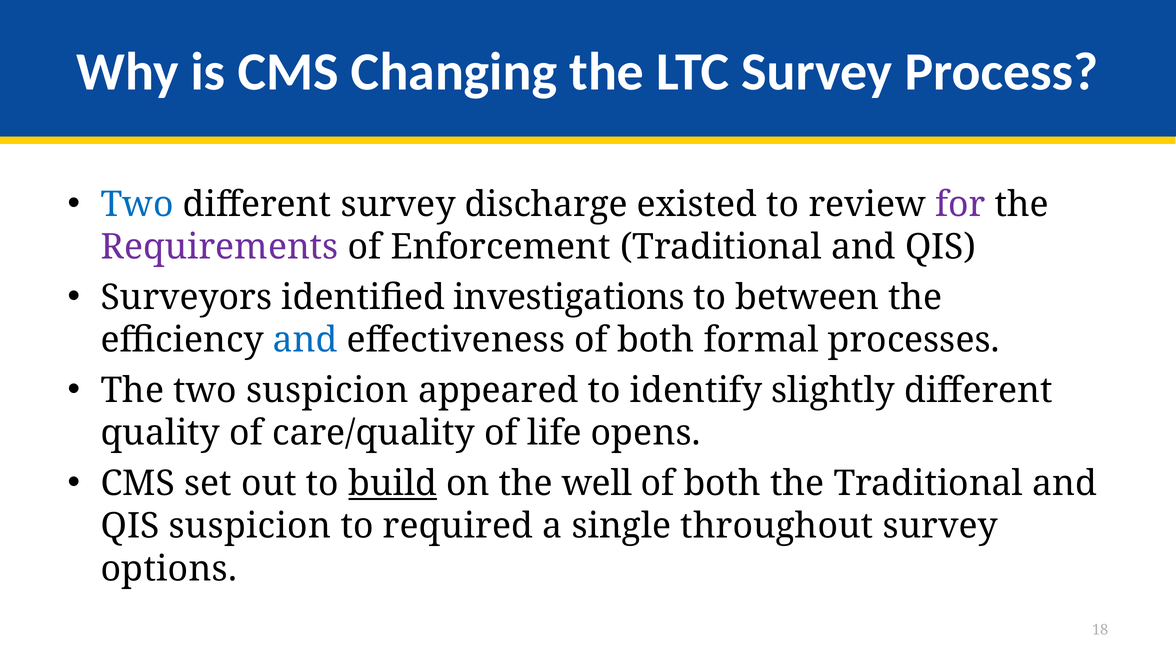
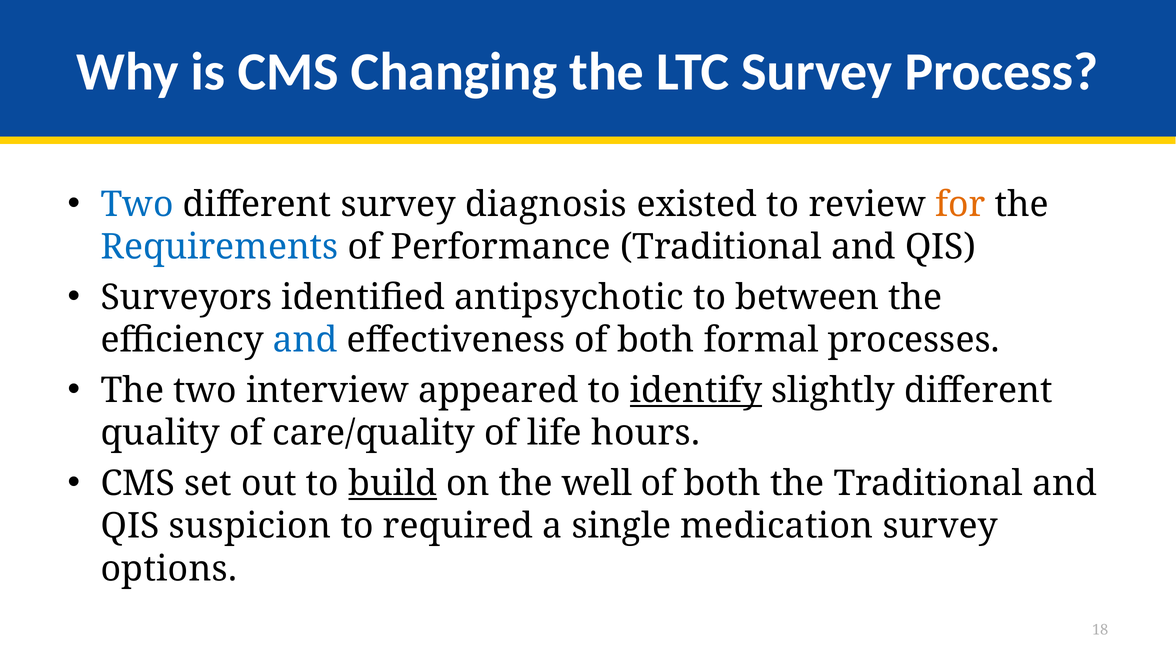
discharge: discharge -> diagnosis (546, 205)
for colour: purple -> orange (960, 205)
Requirements colour: purple -> blue (220, 247)
Enforcement: Enforcement -> Performance (501, 247)
investigations: investigations -> antipsychotic (569, 298)
two suspicion: suspicion -> interview (328, 391)
identify underline: none -> present (696, 391)
opens: opens -> hours (646, 434)
throughout: throughout -> medication (777, 527)
